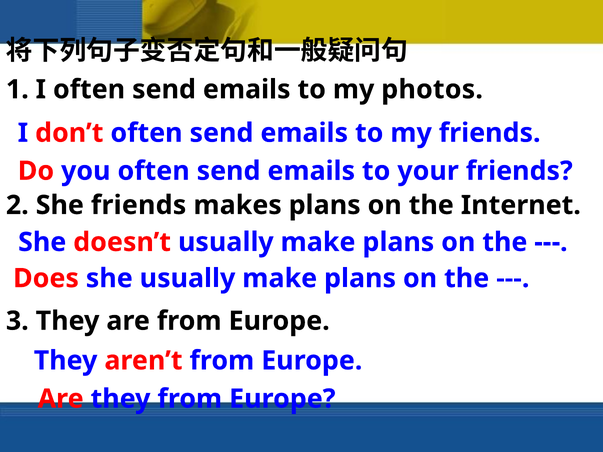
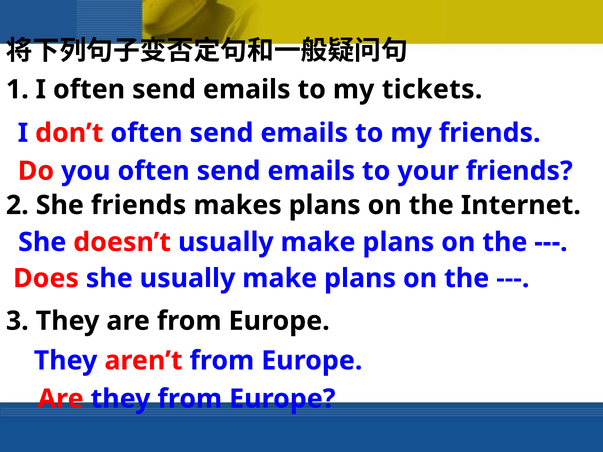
photos: photos -> tickets (432, 89)
